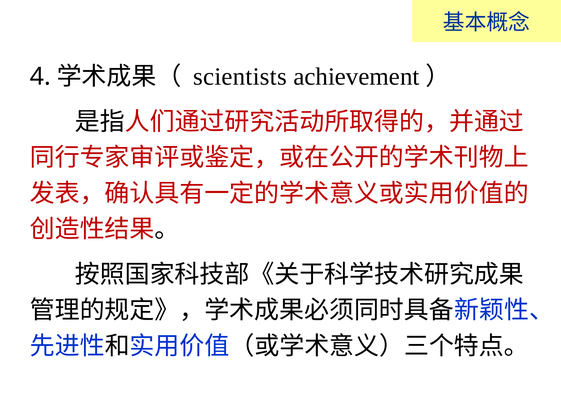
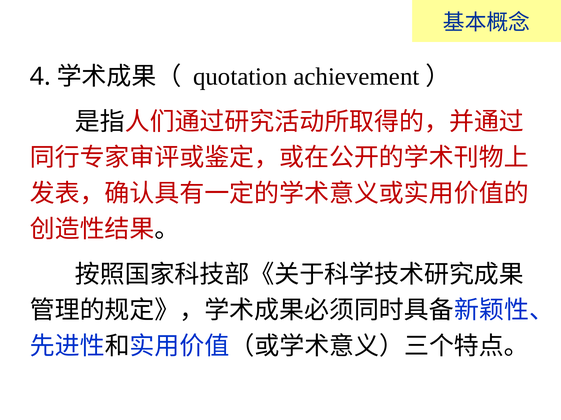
scientists: scientists -> quotation (240, 77)
